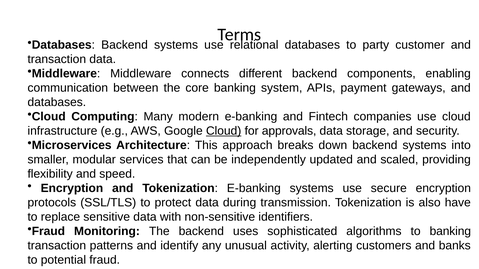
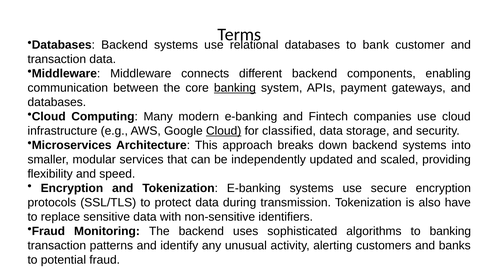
party: party -> bank (376, 45)
banking underline: none -> present (235, 88)
approvals: approvals -> classified (289, 131)
